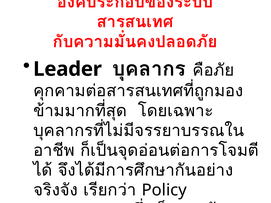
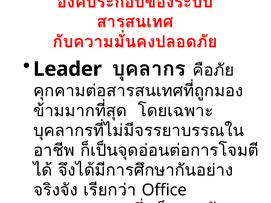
Policy: Policy -> Office (164, 190)
